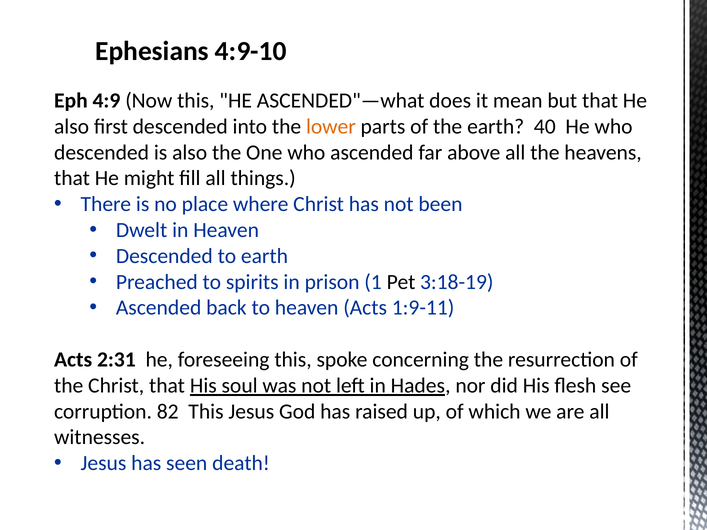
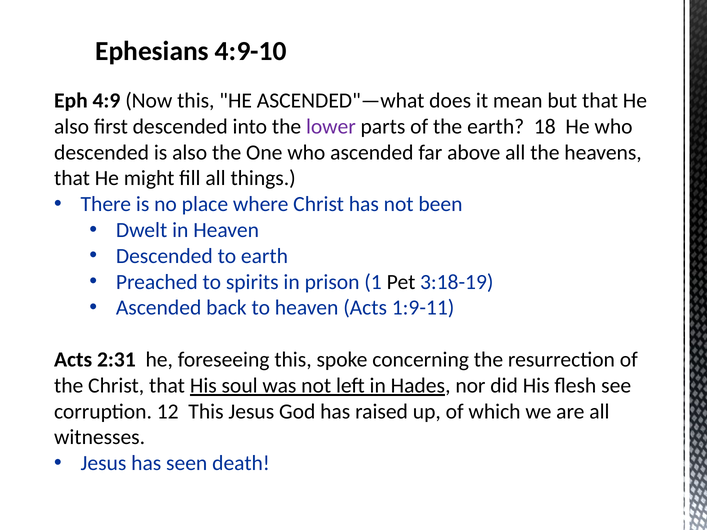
lower colour: orange -> purple (331, 127)
40: 40 -> 18 (545, 127)
82: 82 -> 12 (168, 412)
